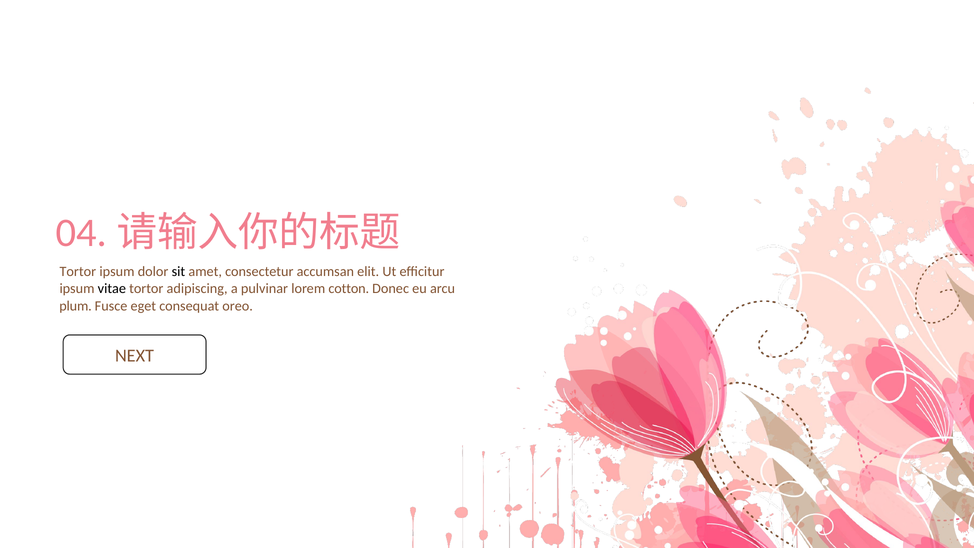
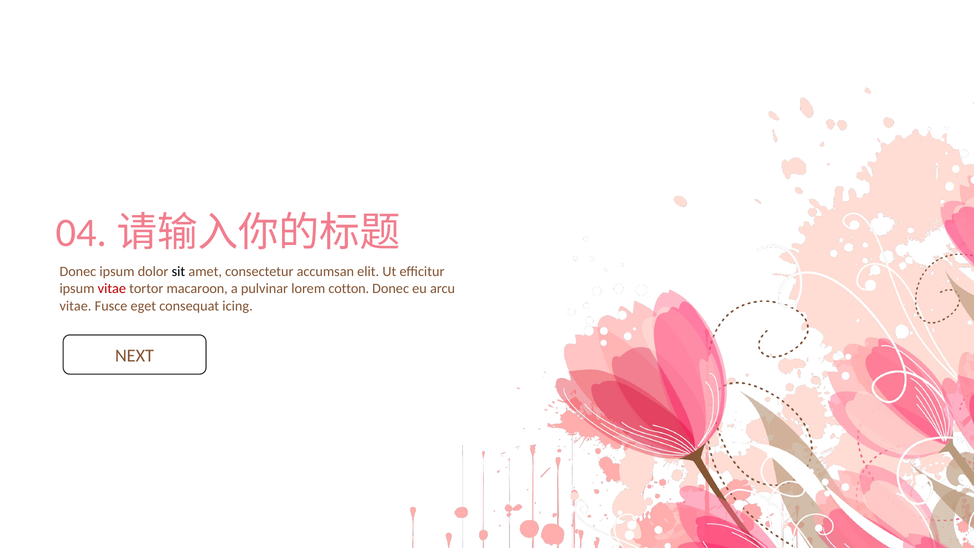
Tortor: Tortor -> Donec (78, 272)
vitae colour: black -> red (112, 289)
adipiscing: adipiscing -> macaroon (197, 289)
plum: plum -> vitae (75, 306)
oreo: oreo -> icing (238, 306)
